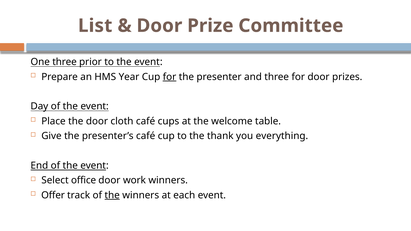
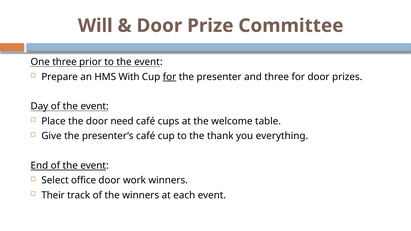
List: List -> Will (95, 26)
Year: Year -> With (129, 77)
cloth: cloth -> need (122, 121)
Offer: Offer -> Their (53, 195)
the underline: present -> none (112, 195)
